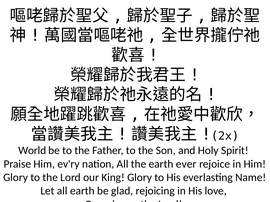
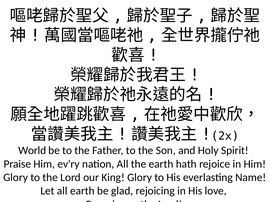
ever: ever -> hath (186, 164)
